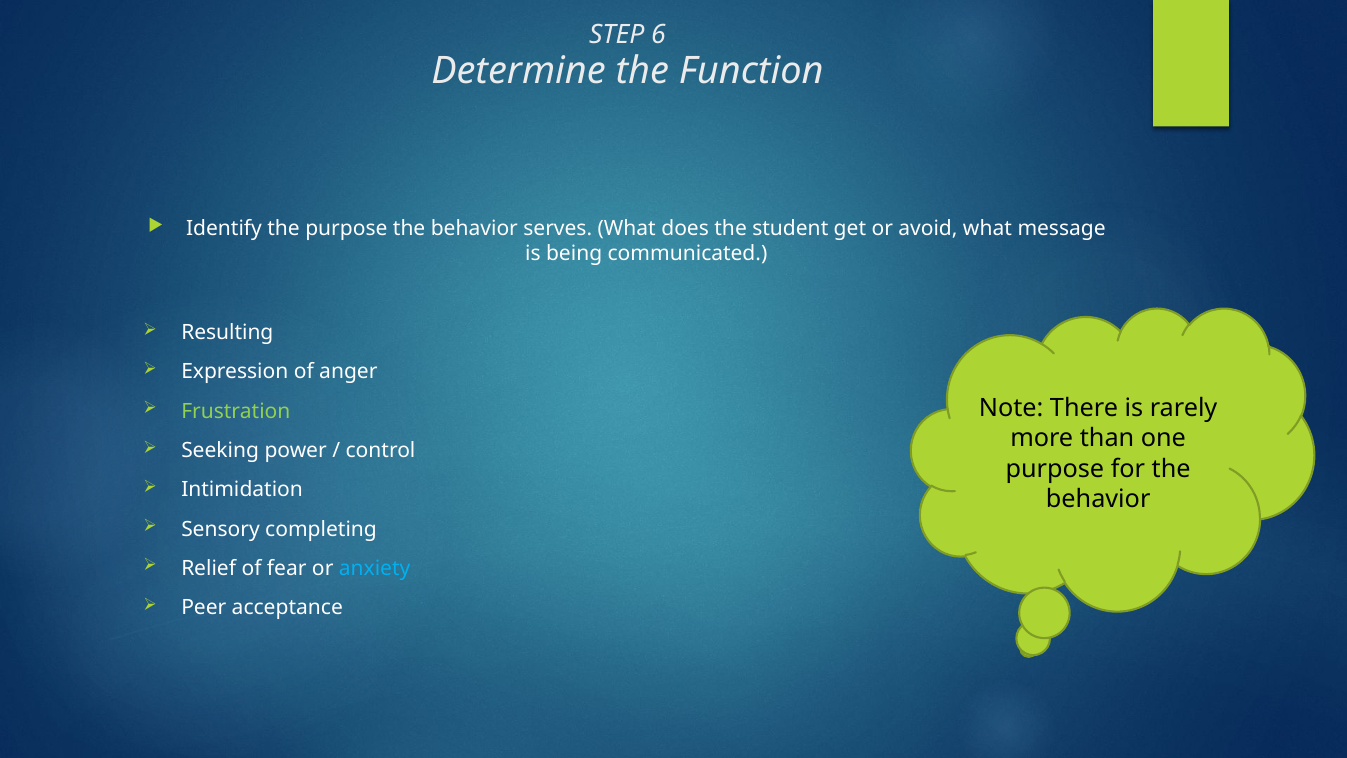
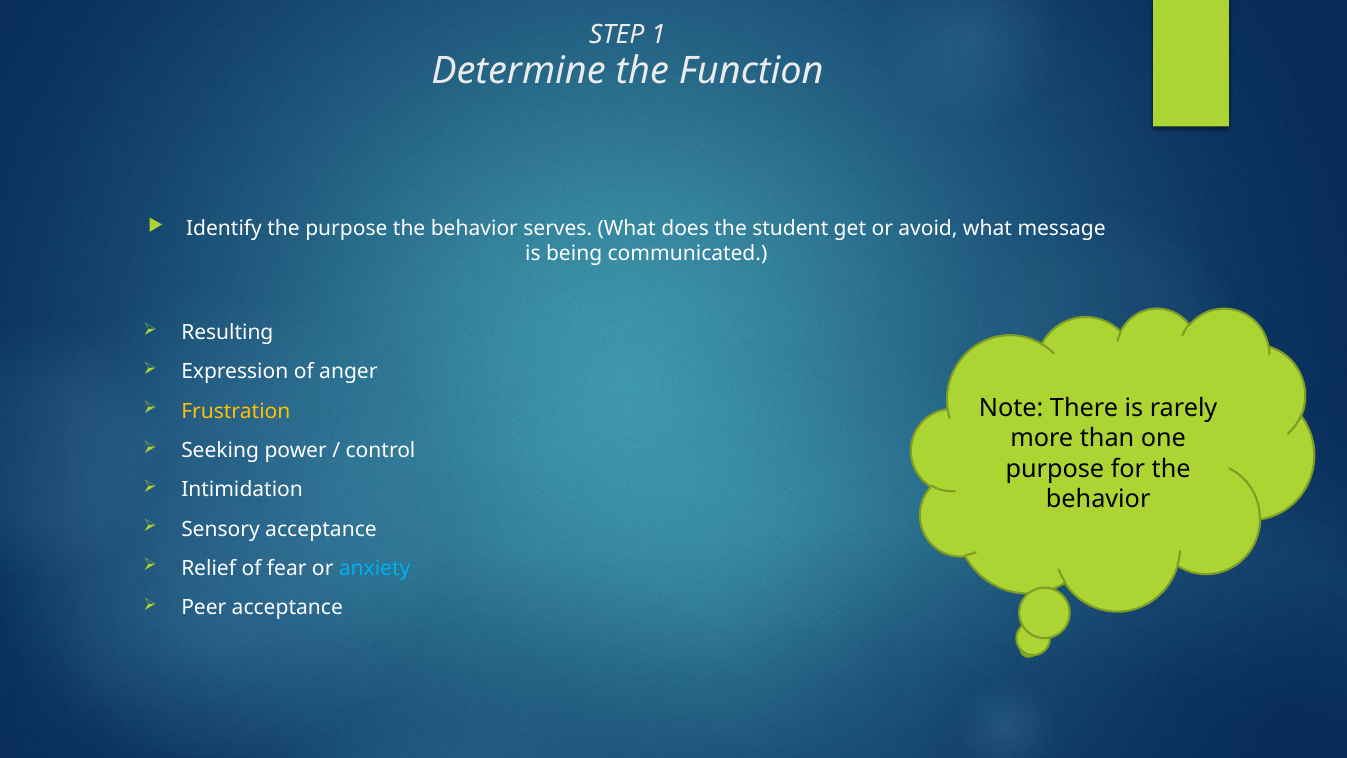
6: 6 -> 1 (659, 35)
Frustration colour: light green -> yellow (236, 411)
Sensory completing: completing -> acceptance (321, 529)
